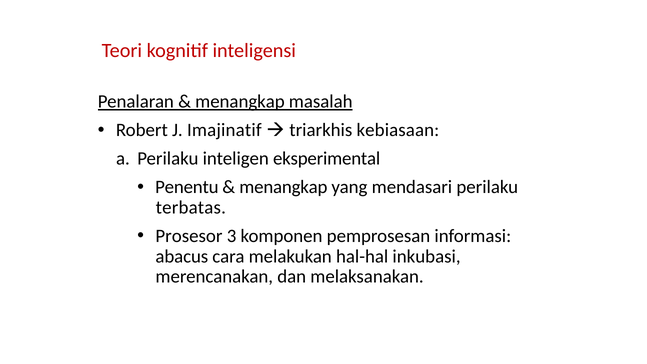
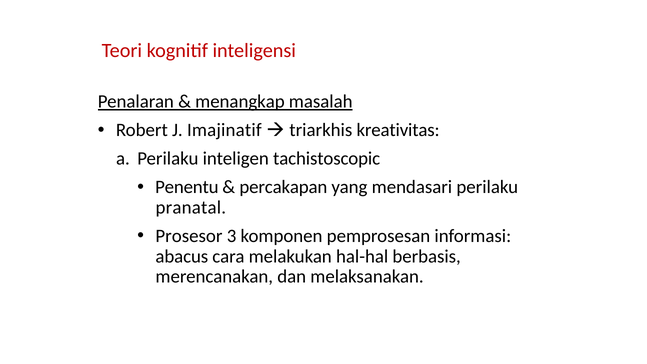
kebiasaan: kebiasaan -> kreativitas (398, 130)
eksperimental: eksperimental -> tachistoscopic (327, 159)
menangkap: menangkap -> percakapan (283, 187)
terbatas: terbatas -> pranatal (191, 207)
inkubasi: inkubasi -> berbasis (427, 256)
